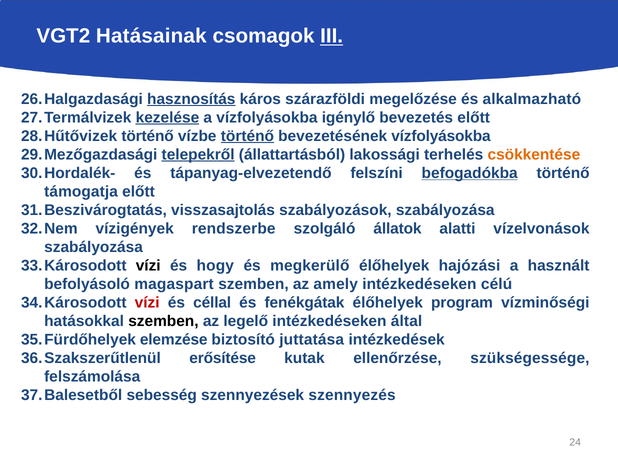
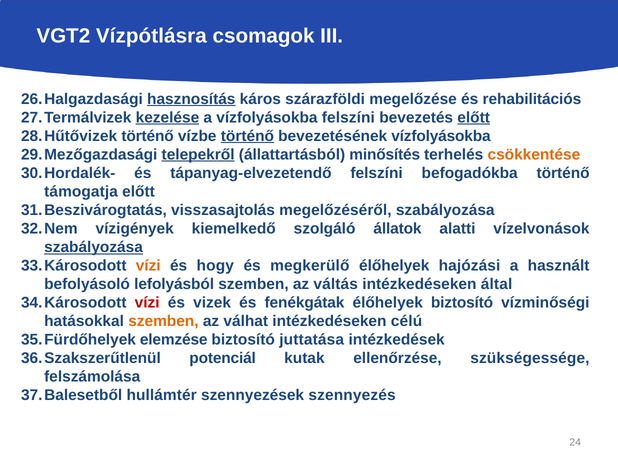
Hatásainak: Hatásainak -> Vízpótlásra (151, 36)
III underline: present -> none (332, 36)
alkalmazható: alkalmazható -> rehabilitációs (532, 99)
vízfolyásokba igénylő: igénylő -> felszíni (348, 118)
előtt underline: none -> present (474, 118)
lakossági: lakossági -> minősítés (385, 155)
befogadókba underline: present -> none (470, 173)
szabályozások: szabályozások -> megelőzéséről (335, 210)
rendszerbe: rendszerbe -> kiemelkedő (234, 229)
szabályozása underline: none -> present (94, 247)
vízi colour: black -> orange (148, 266)
magaspart: magaspart -> lefolyásból (174, 285)
amely: amely -> váltás (336, 285)
célú: célú -> által (497, 285)
céllal: céllal -> vizek (212, 303)
élőhelyek program: program -> biztosító (462, 303)
szemben colour: black -> orange (163, 322)
legelő: legelő -> válhat (246, 322)
által: által -> célú (407, 322)
erősítése: erősítése -> potenciál (223, 359)
sebesség: sebesség -> hullámtér (162, 396)
